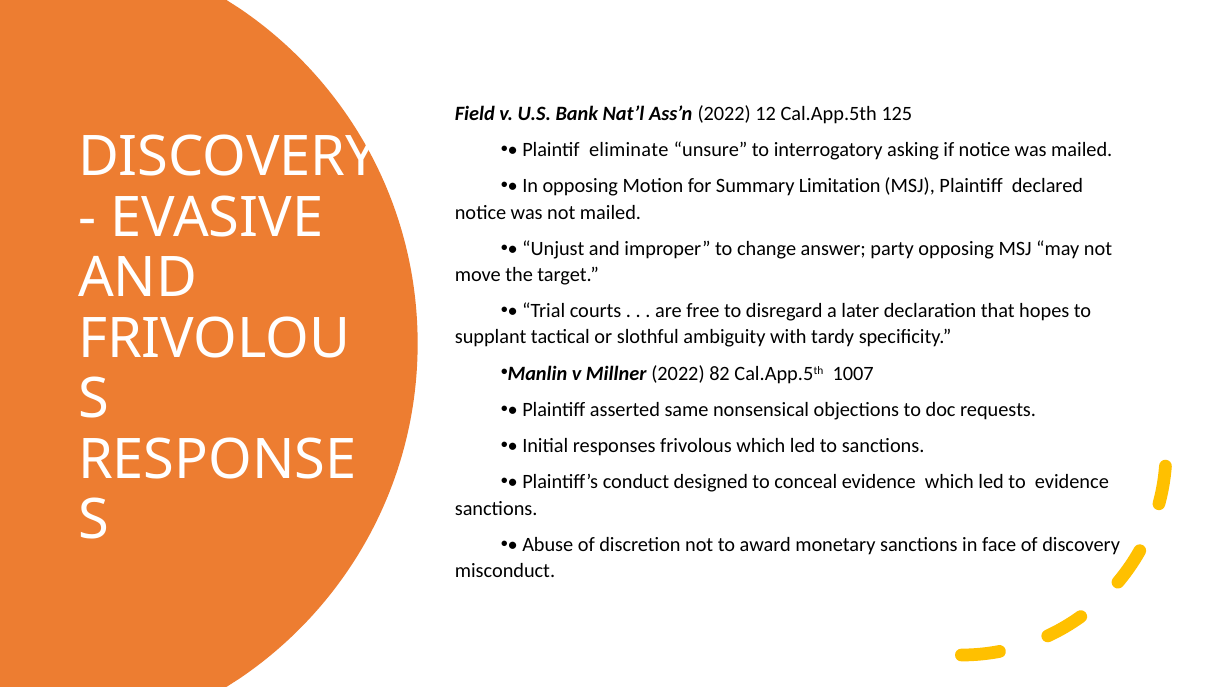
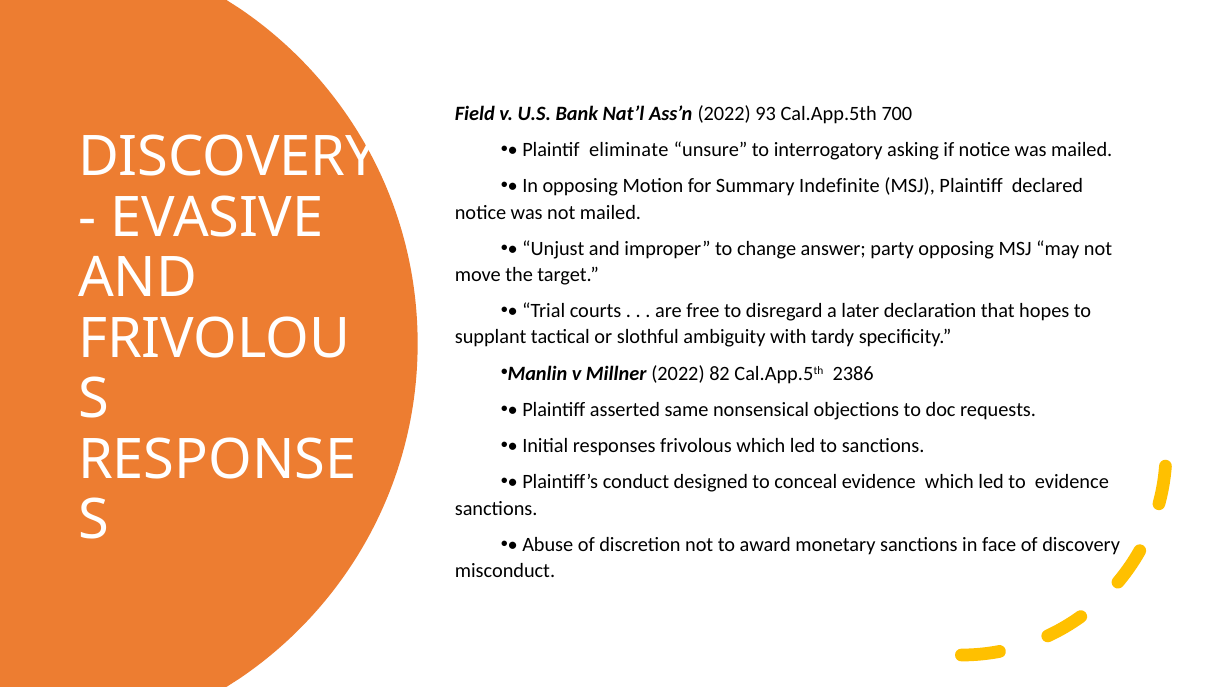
12: 12 -> 93 (766, 114)
125: 125 -> 700 (897, 114)
Limitation: Limitation -> Indefinite (839, 186)
1007: 1007 -> 2386 (853, 374)
